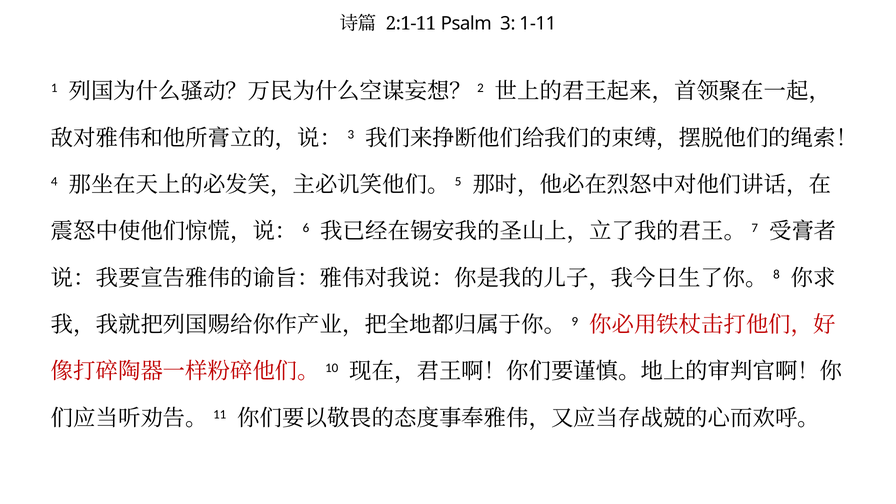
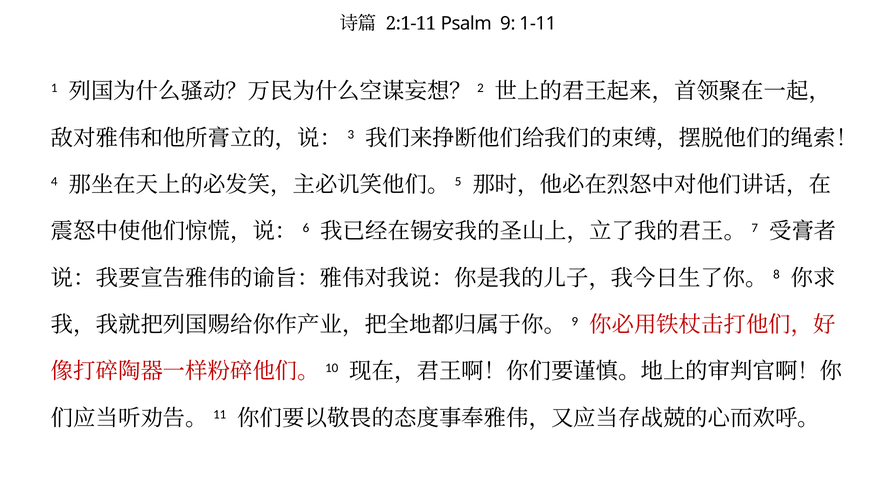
3: 3 -> 9 (508, 24)
